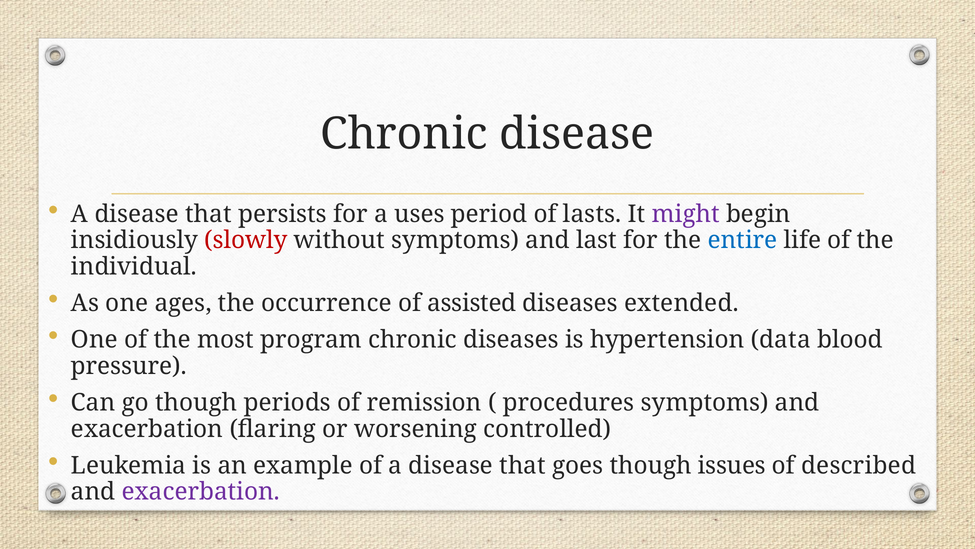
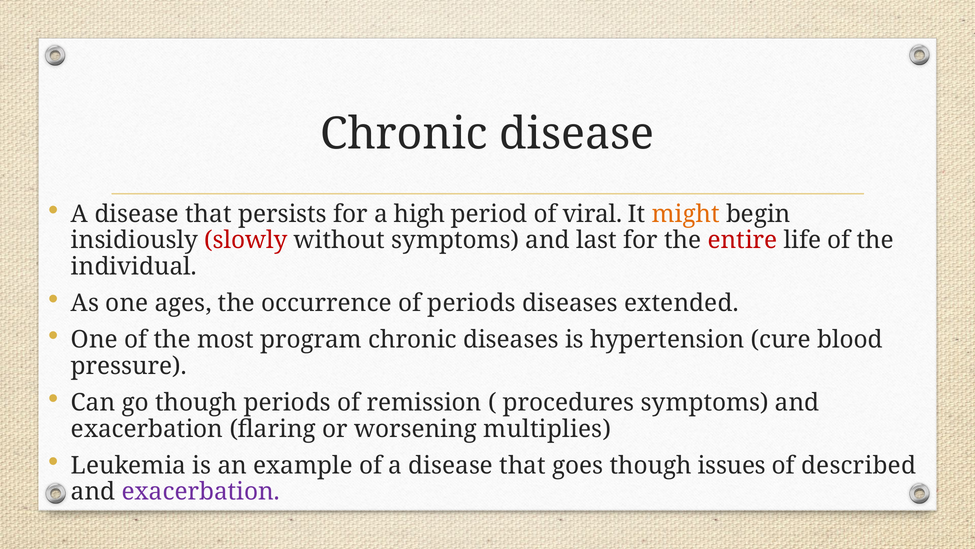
uses: uses -> high (420, 214)
lasts: lasts -> viral (592, 214)
might colour: purple -> orange (686, 214)
entire colour: blue -> red (743, 240)
of assisted: assisted -> periods (472, 303)
data: data -> cure (781, 339)
controlled: controlled -> multiplies (547, 429)
